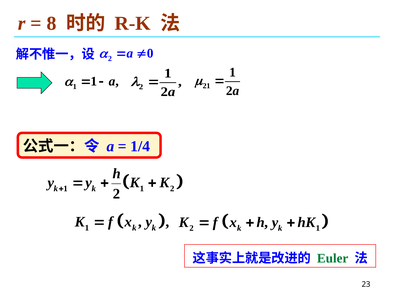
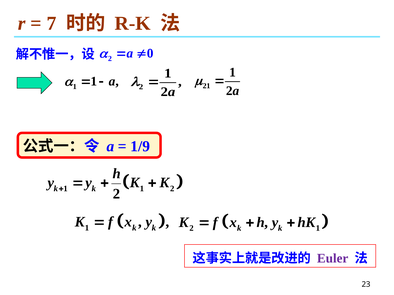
8: 8 -> 7 (51, 23)
1/4: 1/4 -> 1/9 (140, 146)
Euler colour: green -> purple (333, 259)
